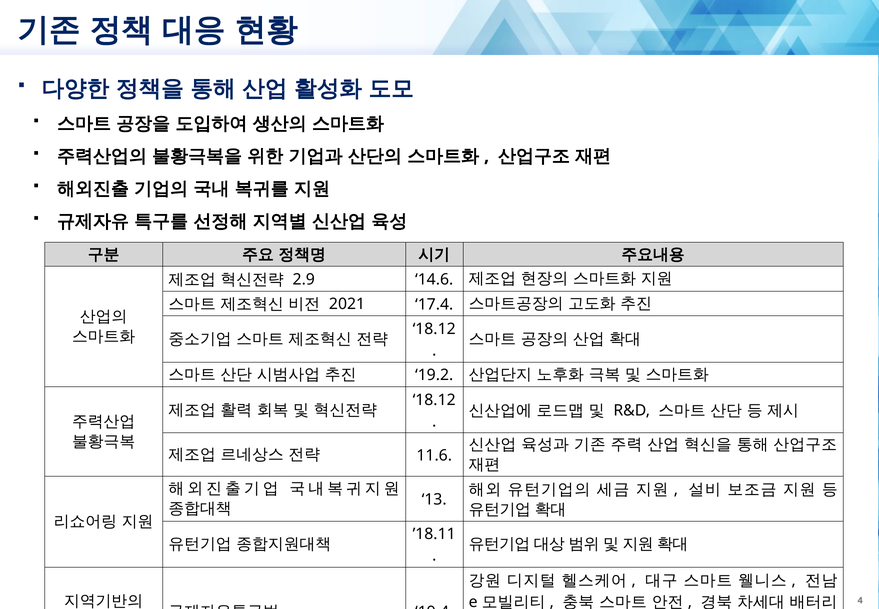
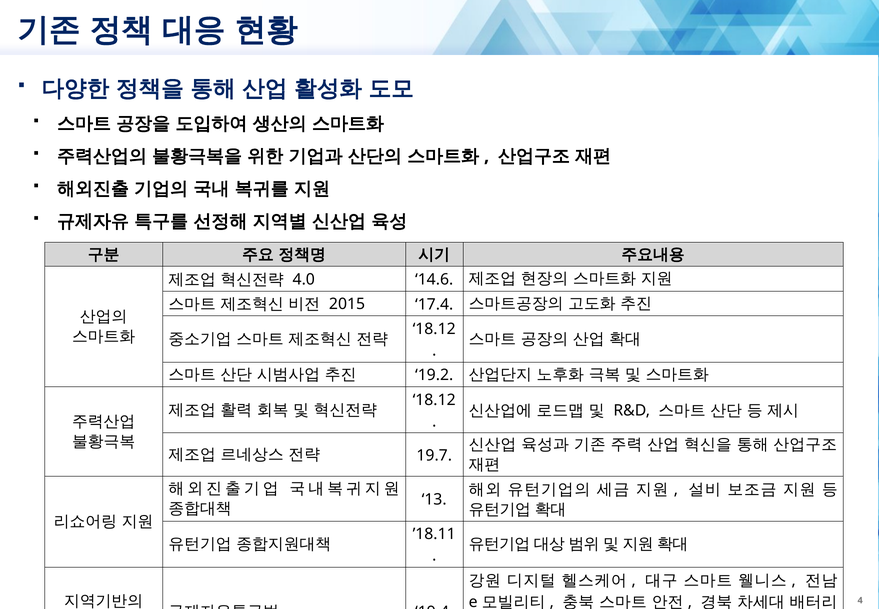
2.9: 2.9 -> 4.0 (304, 279)
2021: 2021 -> 2015 (347, 304)
11.6: 11.6 -> 19.7 (434, 455)
